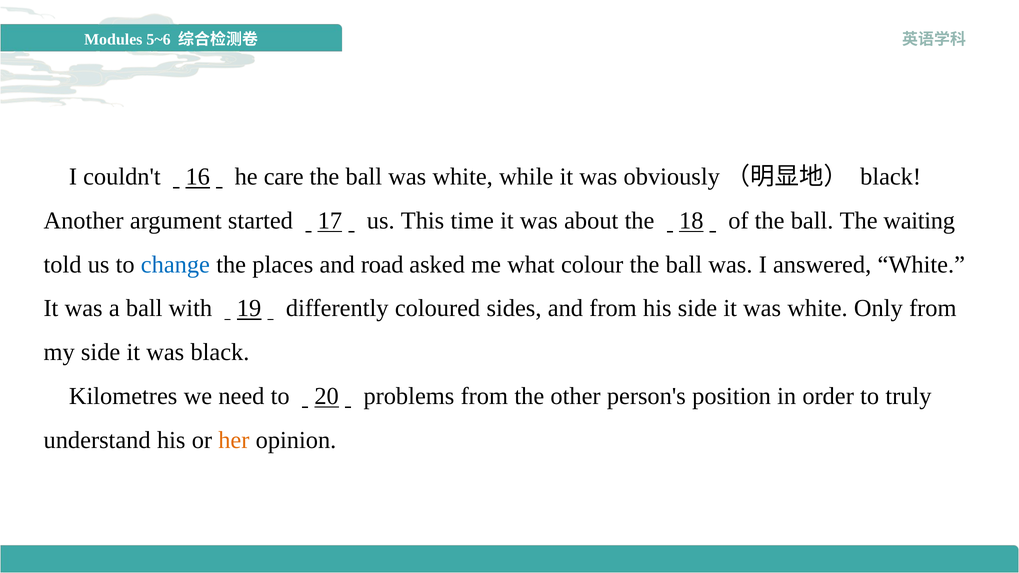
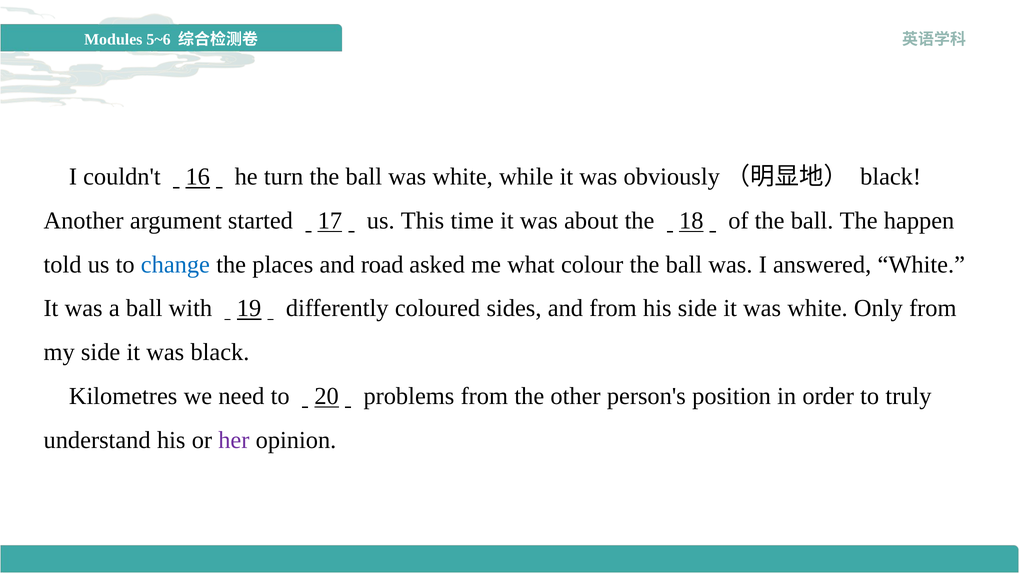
care: care -> turn (284, 177)
waiting: waiting -> happen (919, 221)
her colour: orange -> purple (234, 440)
